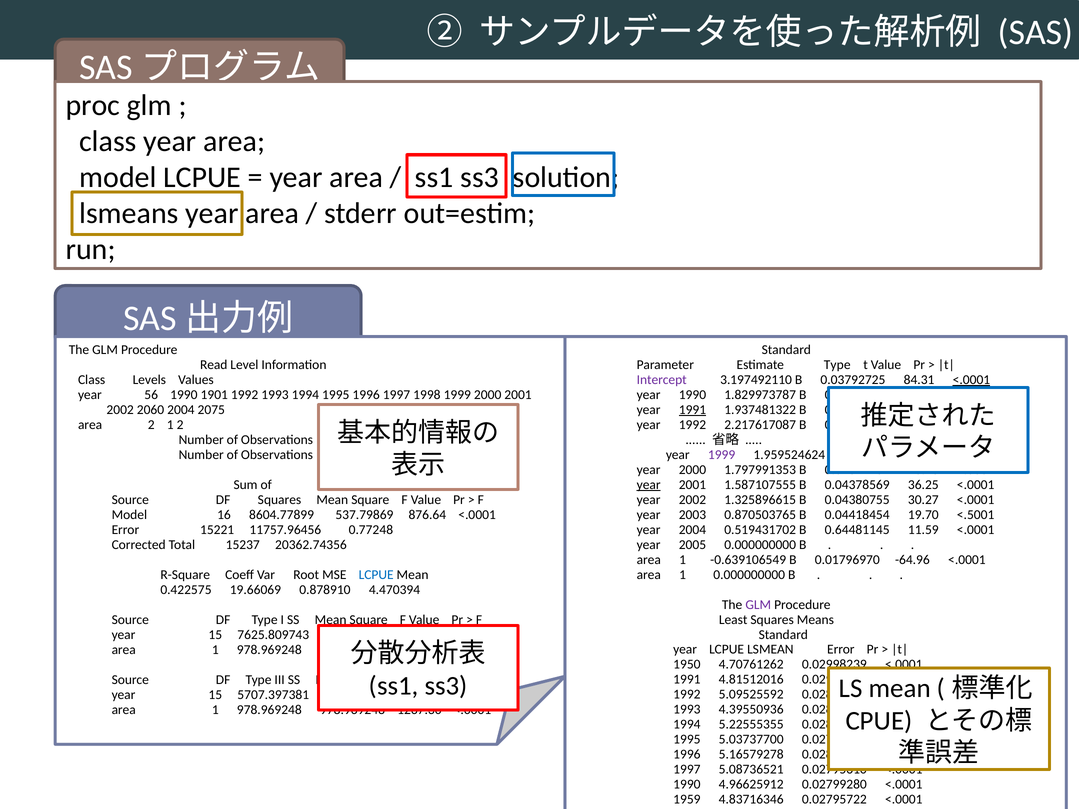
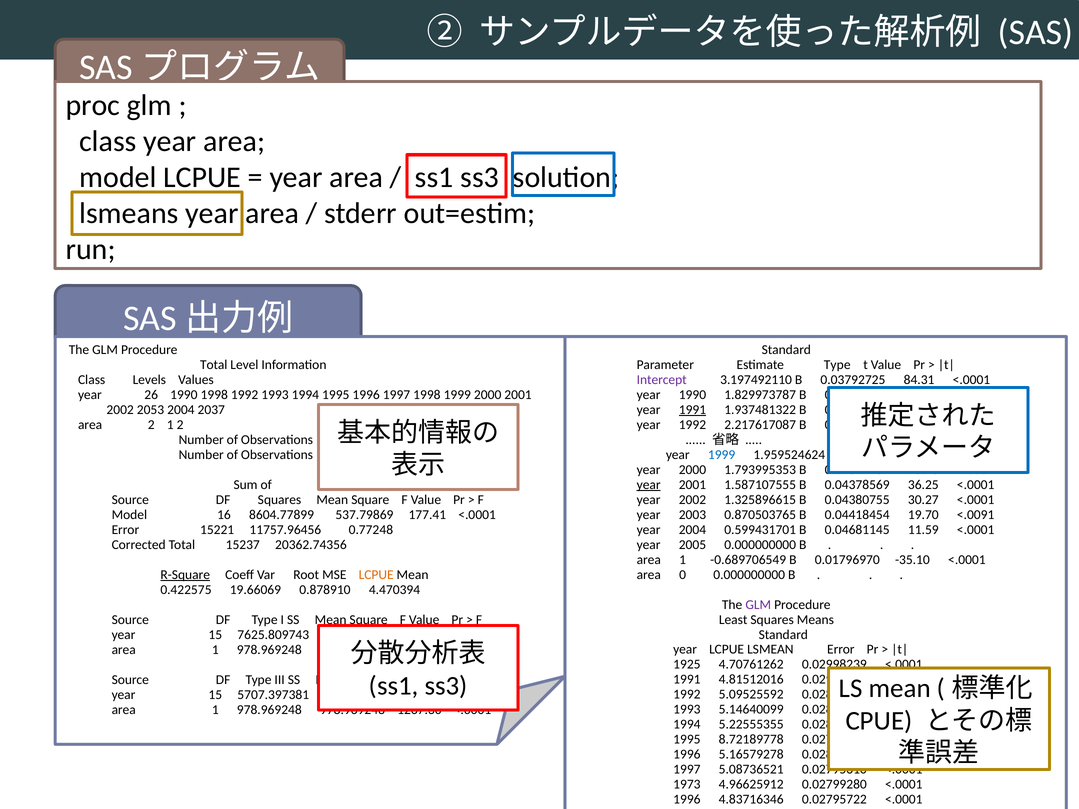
Read: Read -> Total (214, 365)
<.0001 underline: present -> none (971, 380)
56: 56 -> 26 (151, 395)
1990 1901: 1901 -> 1998 (214, 395)
2060: 2060 -> 2053 (150, 410)
2075: 2075 -> 2037 (211, 410)
1999 colour: purple -> blue (722, 455)
1.797991353: 1.797991353 -> 1.793995353 (760, 470)
876.64: 876.64 -> 177.41 (427, 515)
<.5001: <.5001 -> <.0091 (976, 515)
0.519431702: 0.519431702 -> 0.599431701 (760, 530)
0.64481145: 0.64481145 -> 0.04681145 (857, 530)
-0.639106549: -0.639106549 -> -0.689706549 (748, 560)
-64.96: -64.96 -> -35.10 (912, 560)
R-Square underline: none -> present (185, 575)
LCPUE colour: blue -> orange (376, 575)
1: 1 -> 0 (683, 575)
1950: 1950 -> 1925 (687, 665)
4.39550936: 4.39550936 -> 5.14640099 (751, 710)
5.03737700: 5.03737700 -> 8.72189778 (751, 740)
1990: 1990 -> 1973 (687, 785)
1959: 1959 -> 1996 (687, 800)
